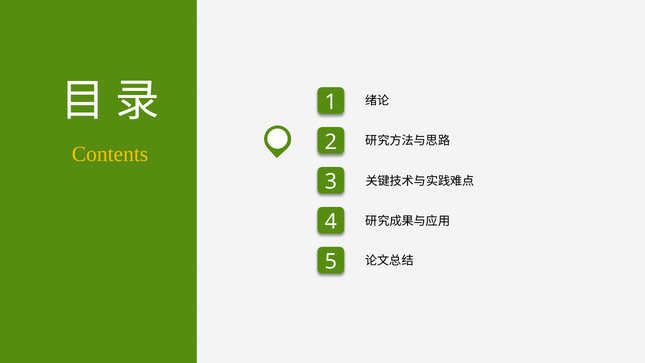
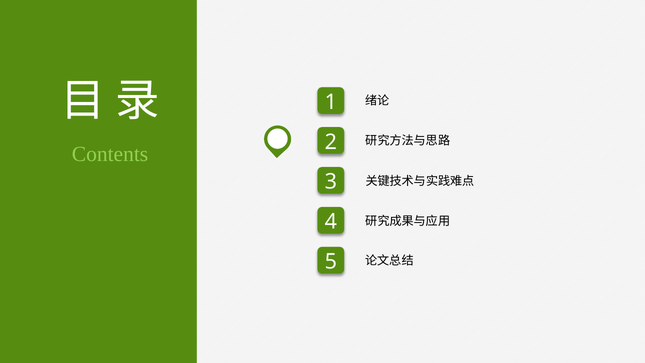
Contents colour: yellow -> light green (110, 154)
